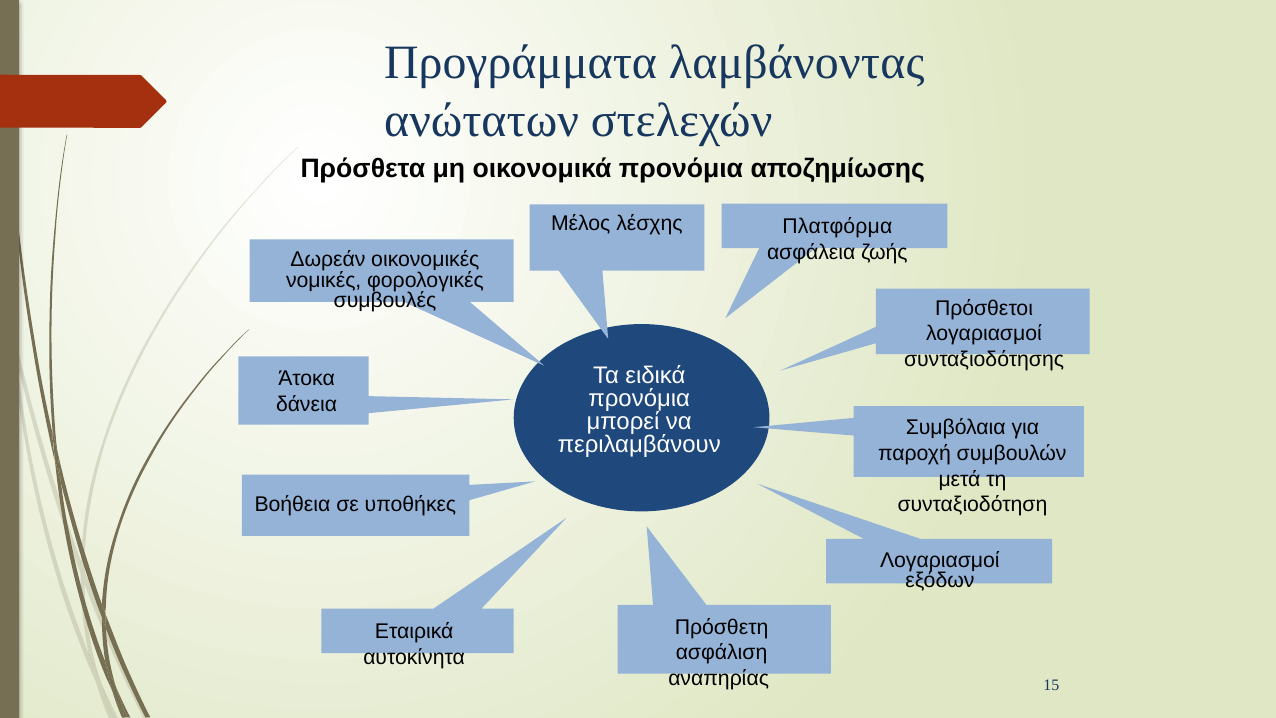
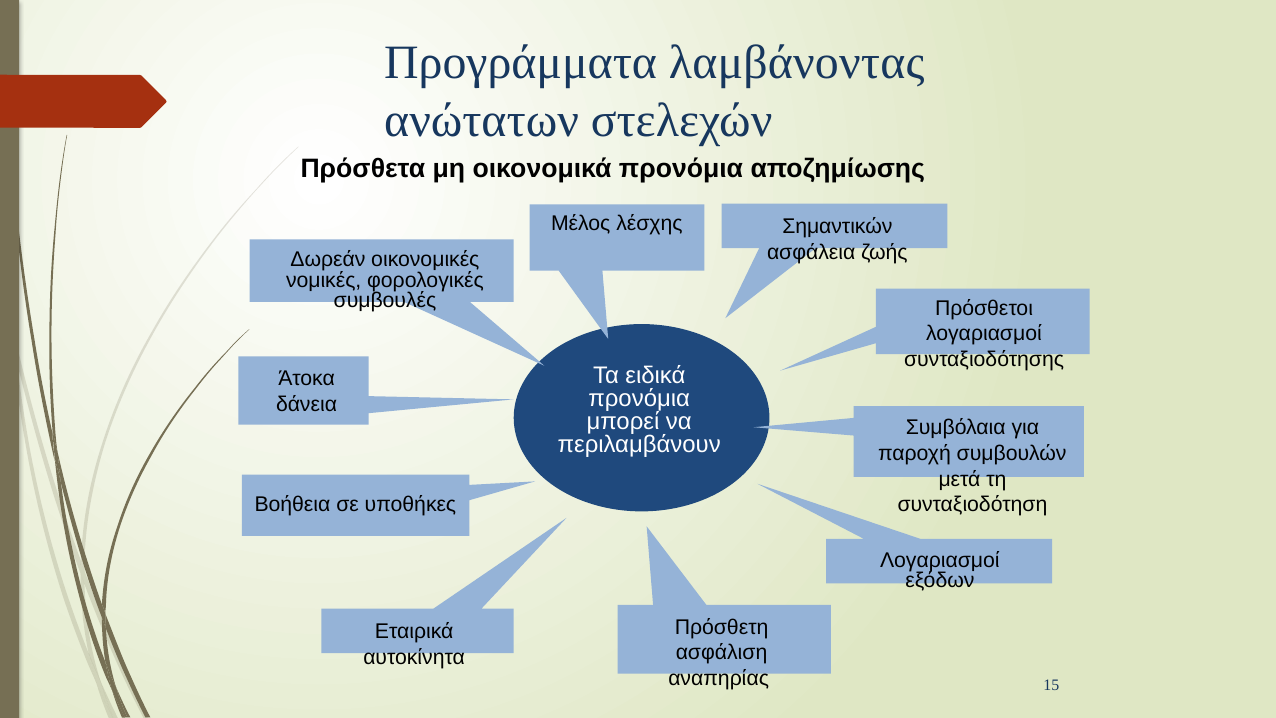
Πλατφόρμα: Πλατφόρμα -> Σημαντικών (837, 226)
